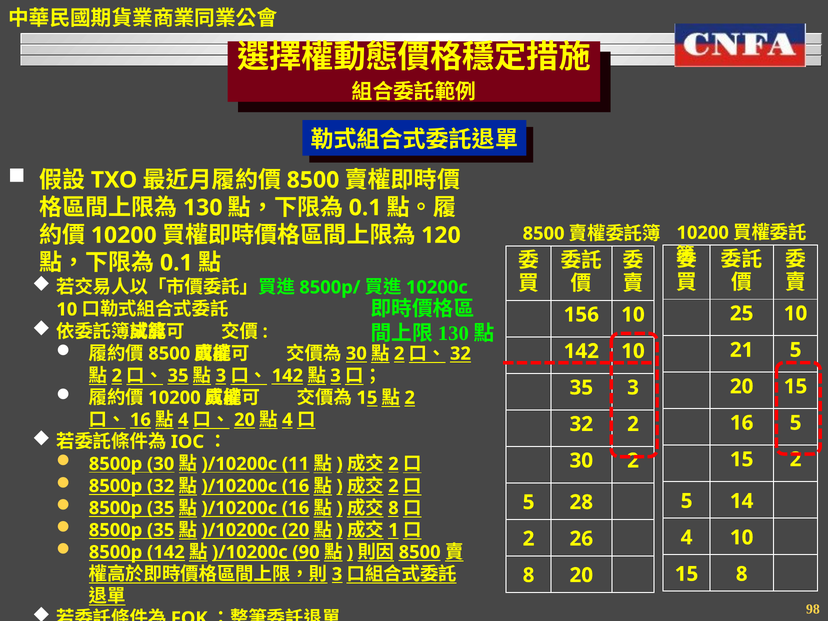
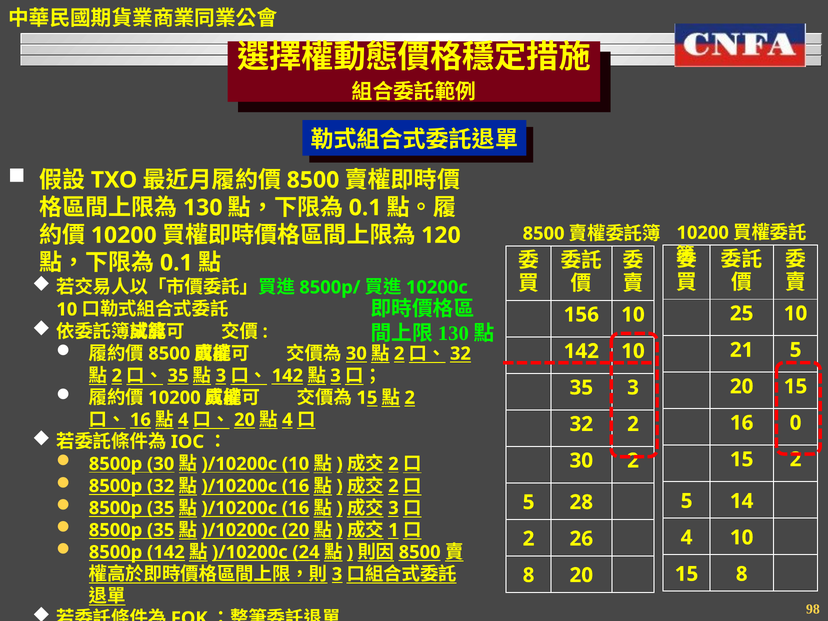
16 5: 5 -> 0 (796, 423)
11: 11 -> 10 (296, 464)
8: 8 -> 3 (393, 508)
90: 90 -> 24 (306, 552)
